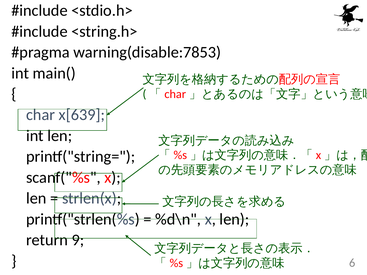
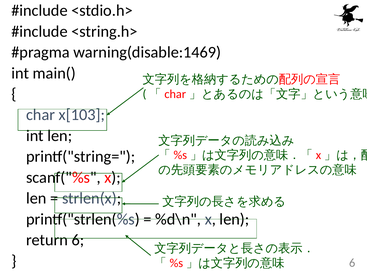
warning(disable:7853: warning(disable:7853 -> warning(disable:1469 (147, 52)
x[639: x[639 -> x[103 (82, 115)
return 9: 9 -> 6 (78, 240)
